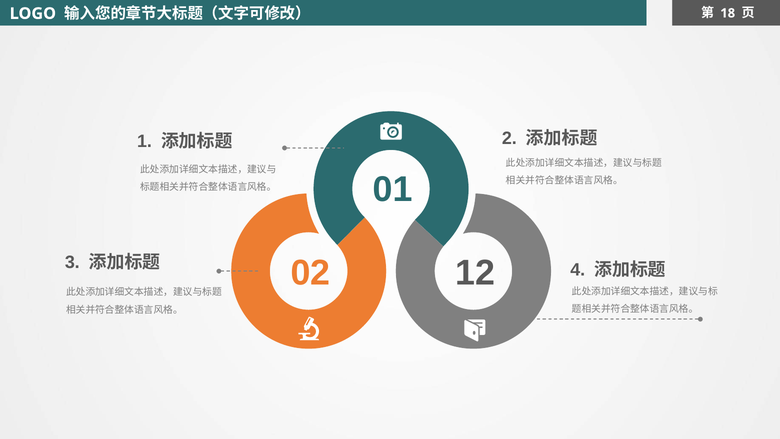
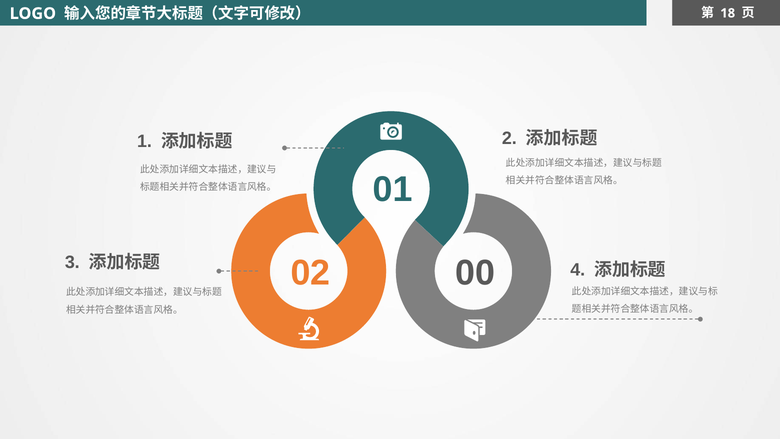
12: 12 -> 00 (475, 273)
